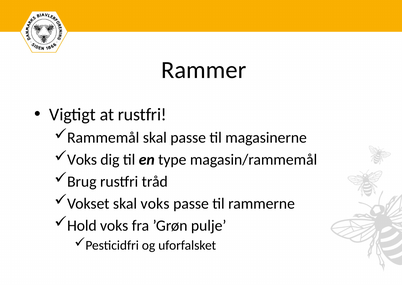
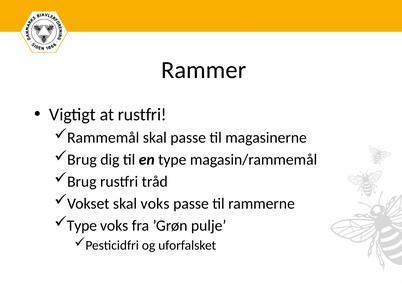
Voks: Voks -> Brug (82, 159)
Hold: Hold -> Type (82, 225)
